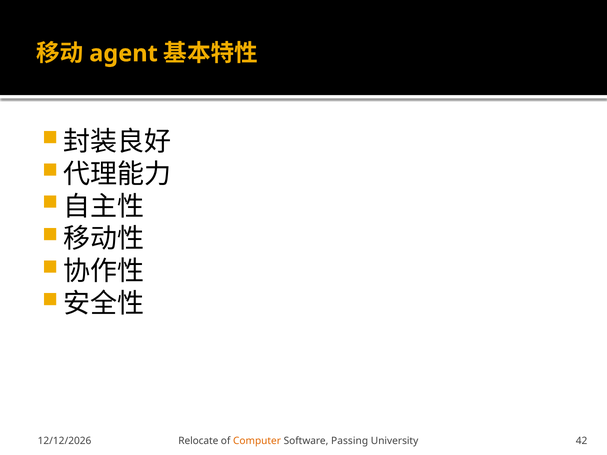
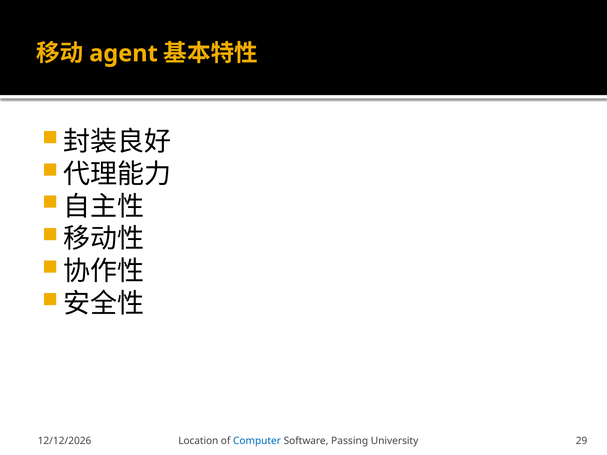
Relocate: Relocate -> Location (198, 441)
Computer colour: orange -> blue (257, 441)
42: 42 -> 29 (582, 441)
